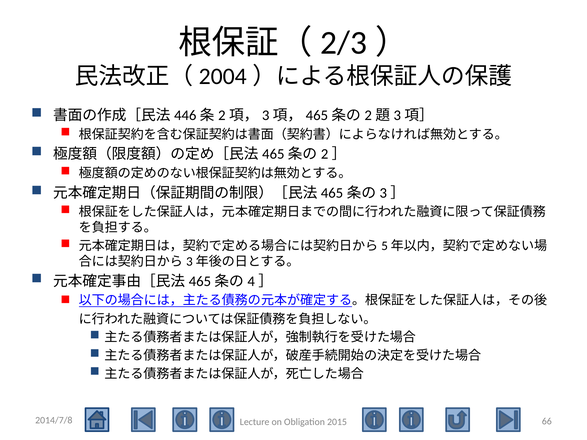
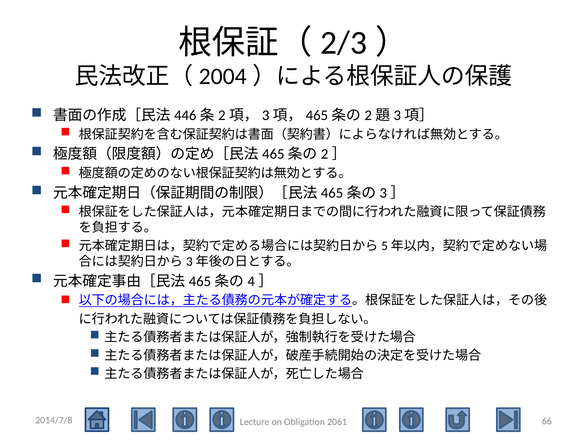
2015: 2015 -> 2061 (337, 422)
